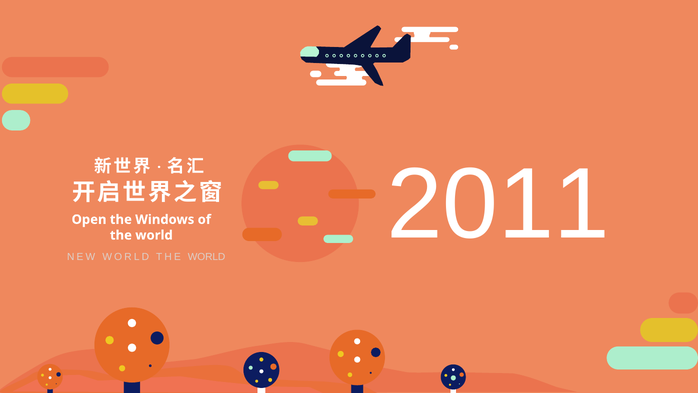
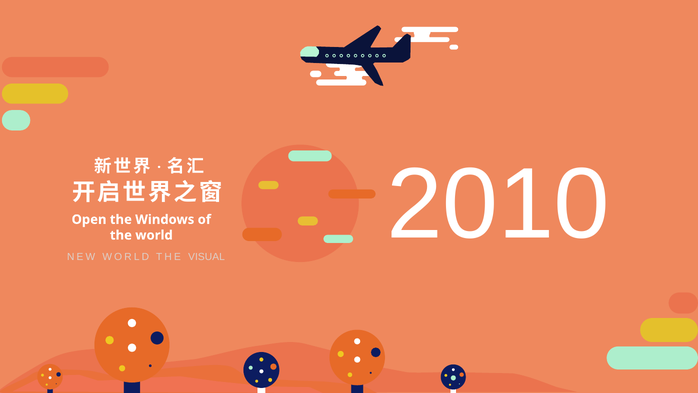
2011: 2011 -> 2010 (498, 204)
WORLD THE WORLD: WORLD -> VISUAL (206, 256)
